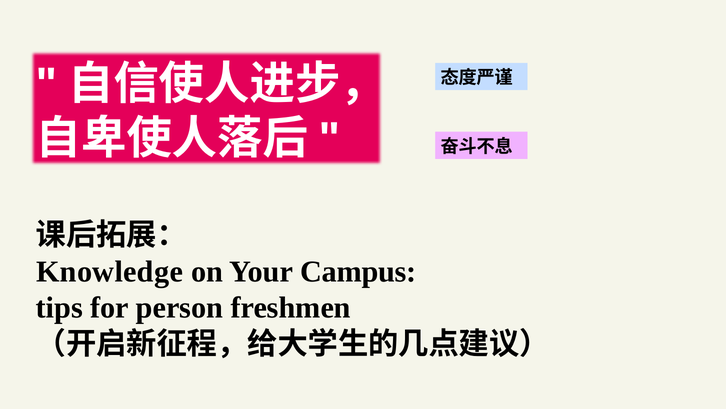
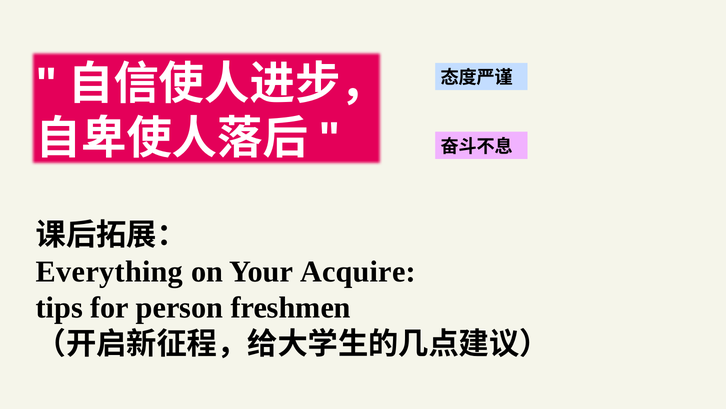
Knowledge: Knowledge -> Everything (110, 271)
Campus: Campus -> Acquire (358, 271)
